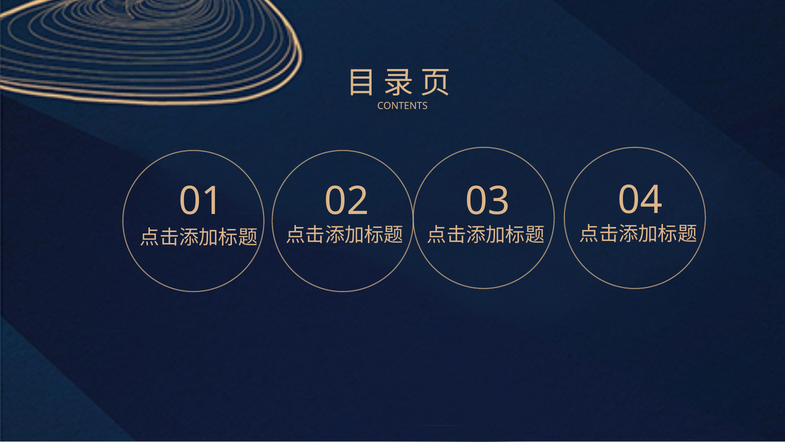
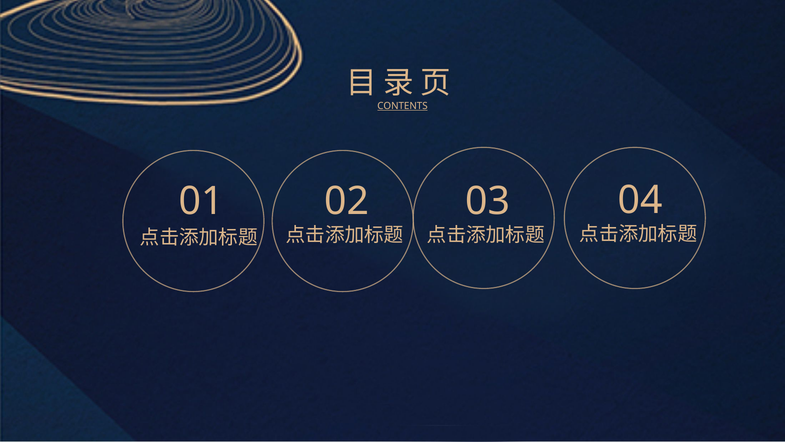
CONTENTS underline: none -> present (402, 106)
